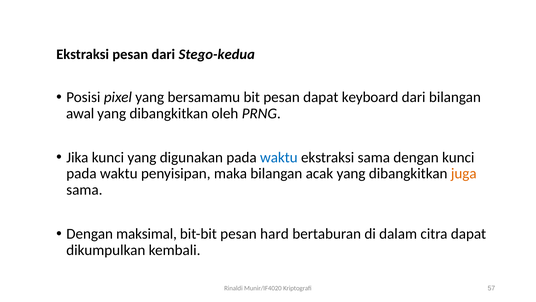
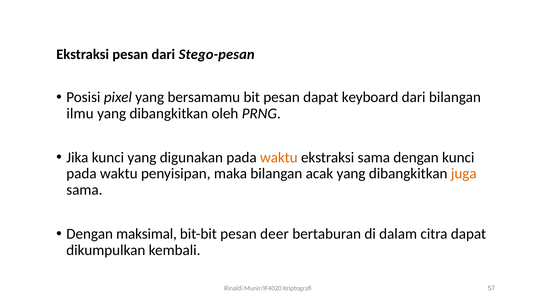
Stego-kedua: Stego-kedua -> Stego-pesan (217, 54)
awal: awal -> ilmu (80, 113)
waktu colour: blue -> orange (279, 157)
hard: hard -> deer (274, 233)
